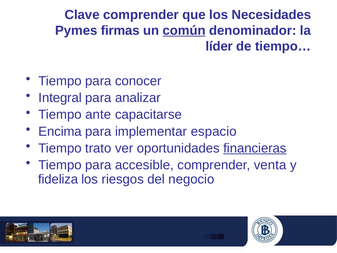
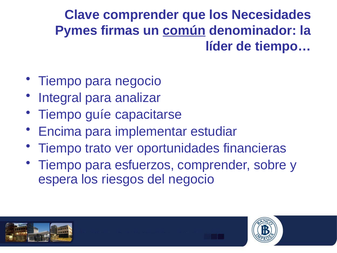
para conocer: conocer -> negocio (138, 81)
ante: ante -> guíe (98, 115)
espacio: espacio -> estudiar (214, 131)
financieras underline: present -> none (255, 148)
accesible: accesible -> esfuerzos (145, 165)
venta: venta -> sobre (270, 165)
fideliza: fideliza -> espera (58, 179)
